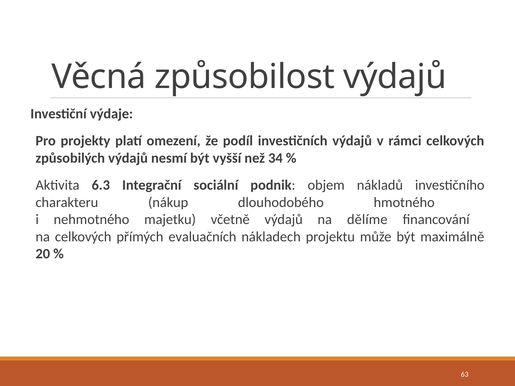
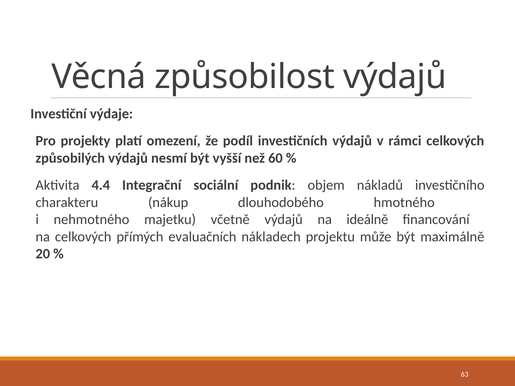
34: 34 -> 60 (275, 158)
6.3: 6.3 -> 4.4 (101, 185)
dělíme: dělíme -> ideálně (367, 220)
